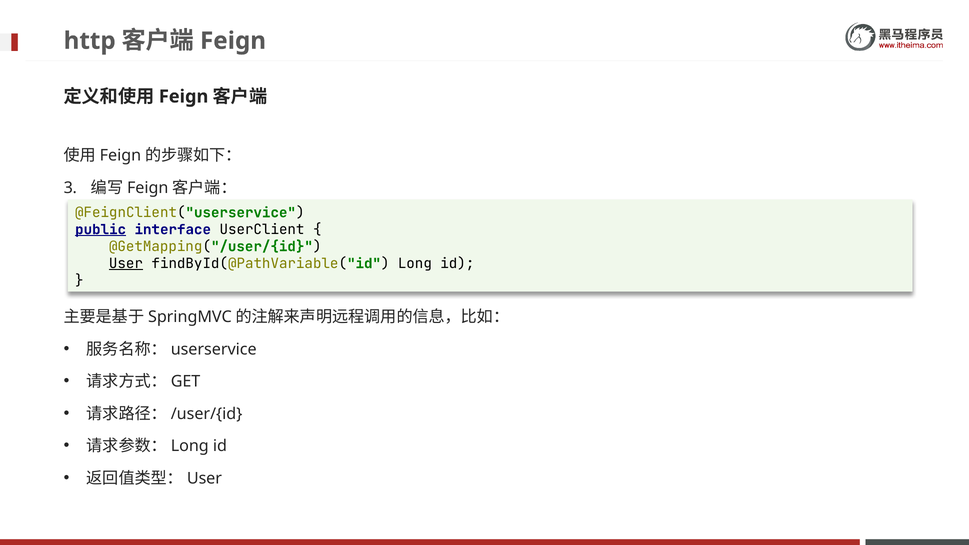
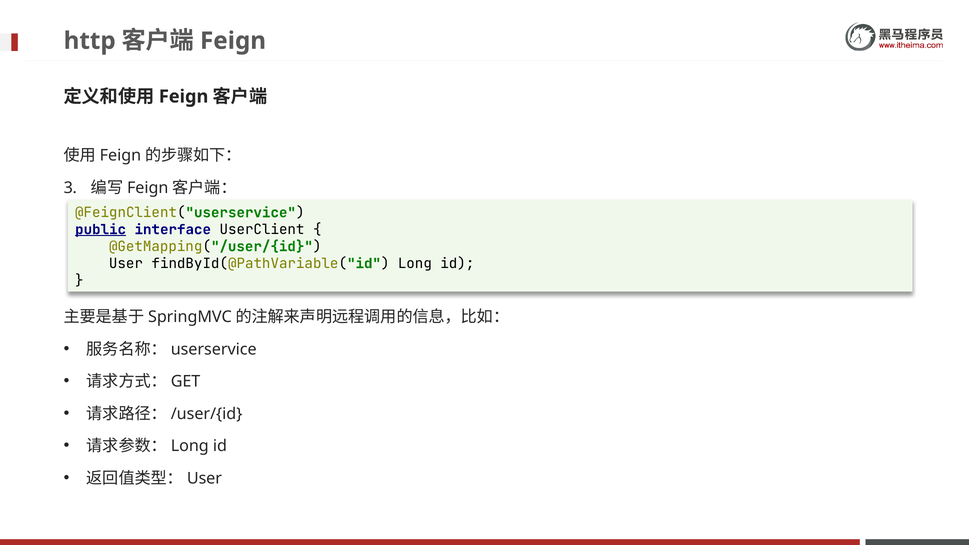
User underline: present -> none (126, 264)
